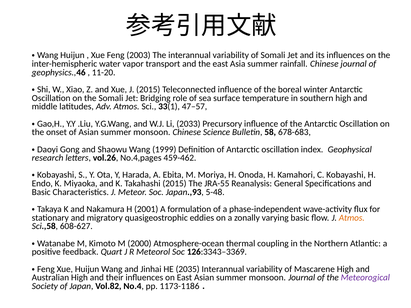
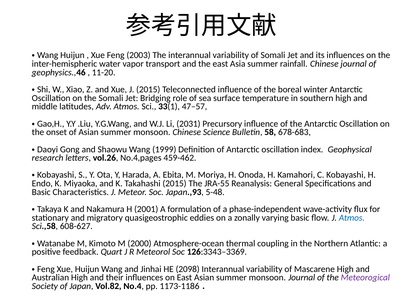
2033: 2033 -> 2031 (188, 124)
Atmos colour: orange -> blue (352, 218)
2035: 2035 -> 2098 (188, 269)
